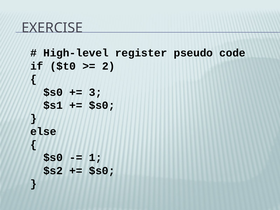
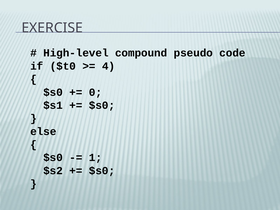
register: register -> compound (141, 53)
2: 2 -> 4 (109, 66)
3: 3 -> 0 (95, 92)
